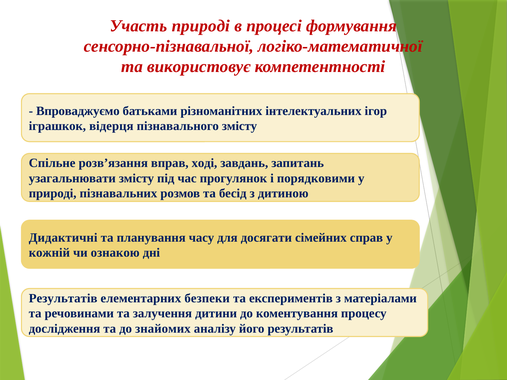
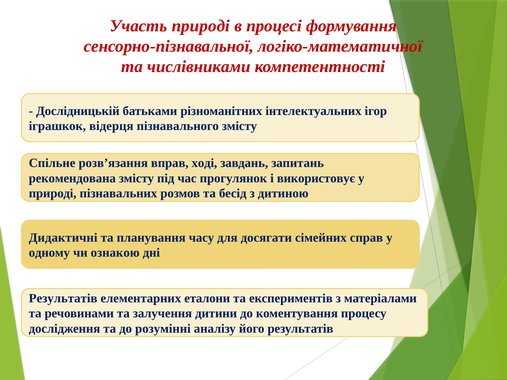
використовує: використовує -> числівниками (199, 67)
Впроваджуємо: Впроваджуємо -> Дослідницькій (78, 111)
узагальнювати: узагальнювати -> рекомендована (72, 178)
порядковими: порядковими -> використовує (316, 178)
кожній: кожній -> одному (49, 253)
безпеки: безпеки -> еталони (207, 298)
знайомих: знайомих -> розумінні (163, 329)
